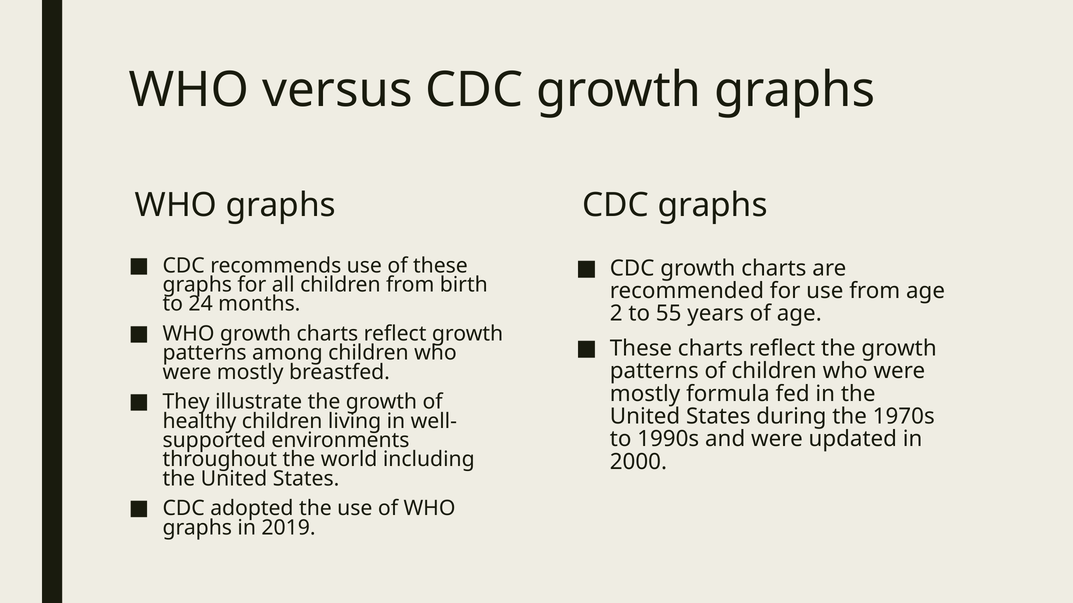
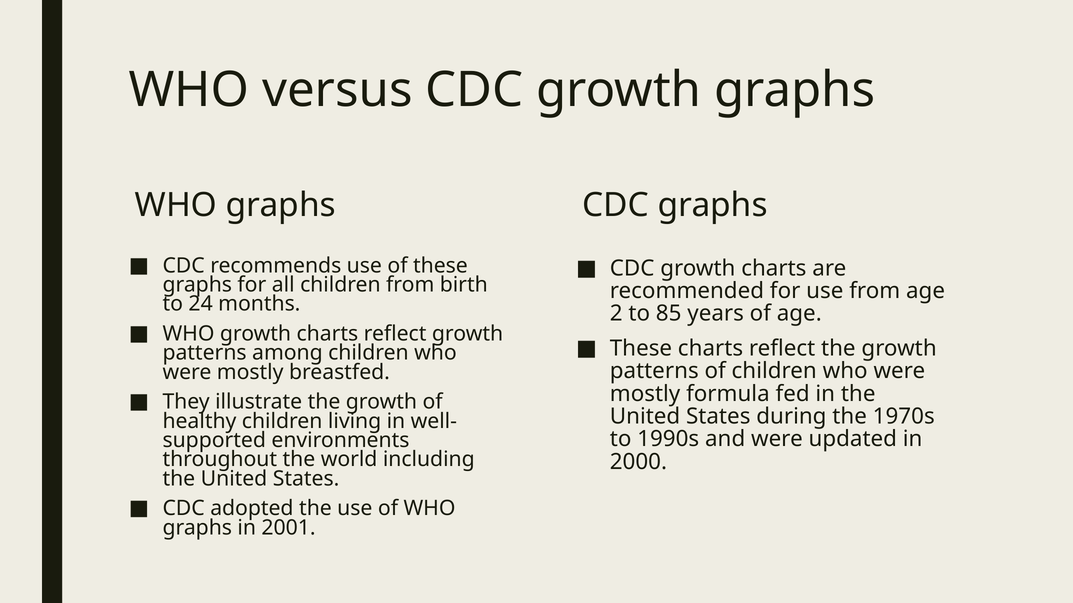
55: 55 -> 85 (669, 314)
2019: 2019 -> 2001 (289, 528)
